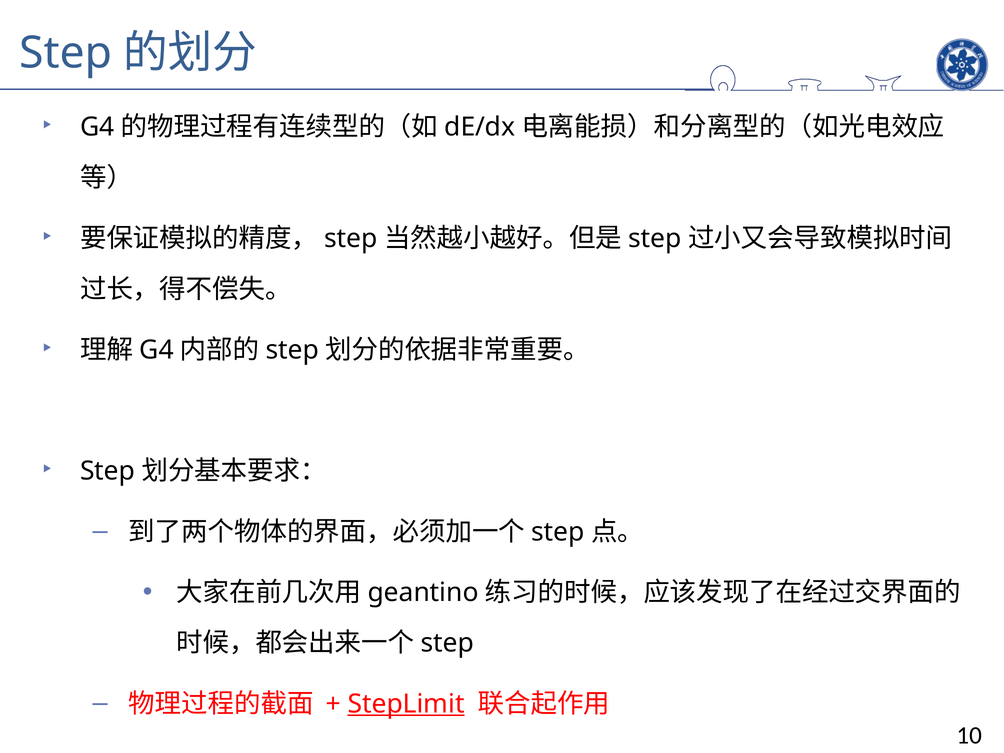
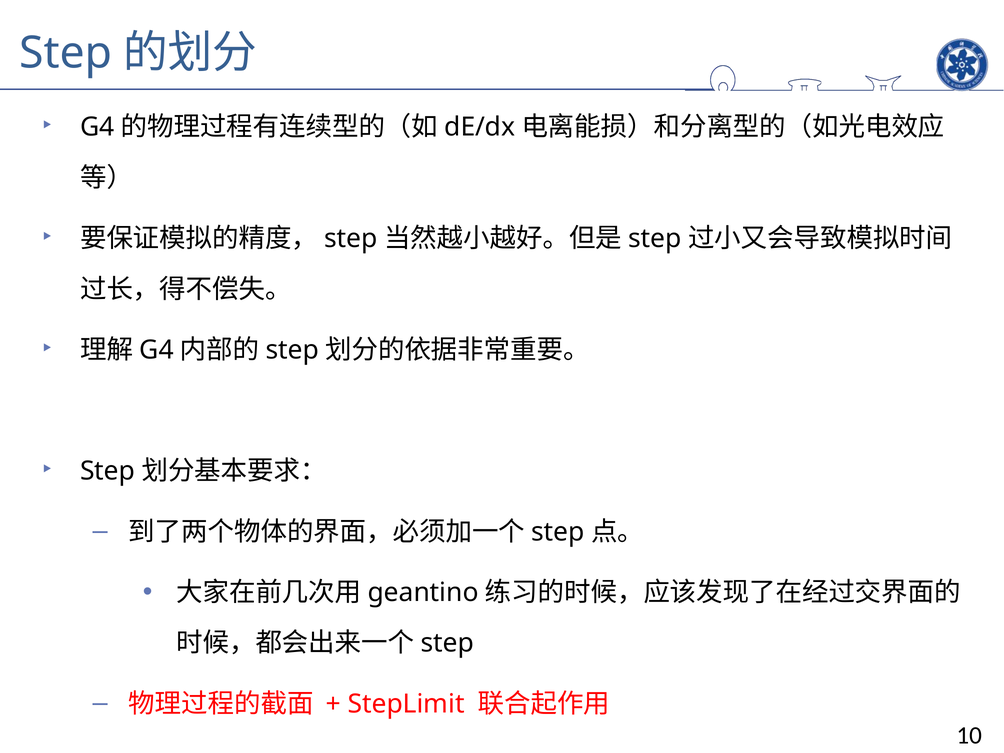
StepLimit underline: present -> none (406, 704)
